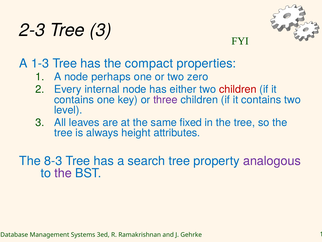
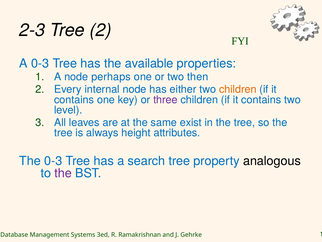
Tree 3: 3 -> 2 (101, 30)
A 1-3: 1-3 -> 0-3 (40, 63)
compact: compact -> available (149, 63)
zero: zero -> then (198, 77)
children colour: red -> orange (238, 89)
fixed: fixed -> exist (191, 122)
The 8-3: 8-3 -> 0-3 (53, 161)
analogous colour: purple -> black (272, 161)
